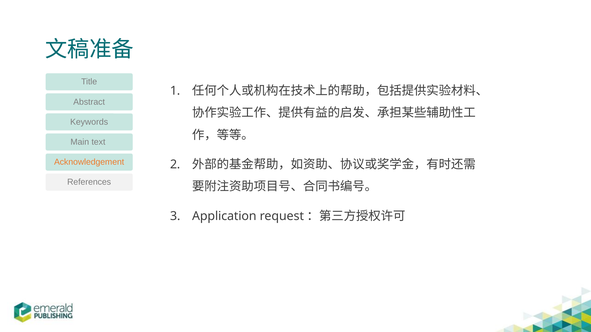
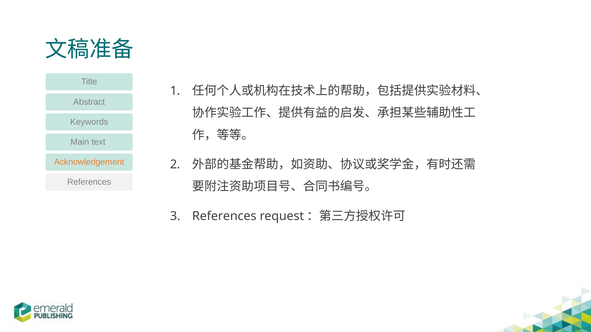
Application: Application -> References (224, 216)
